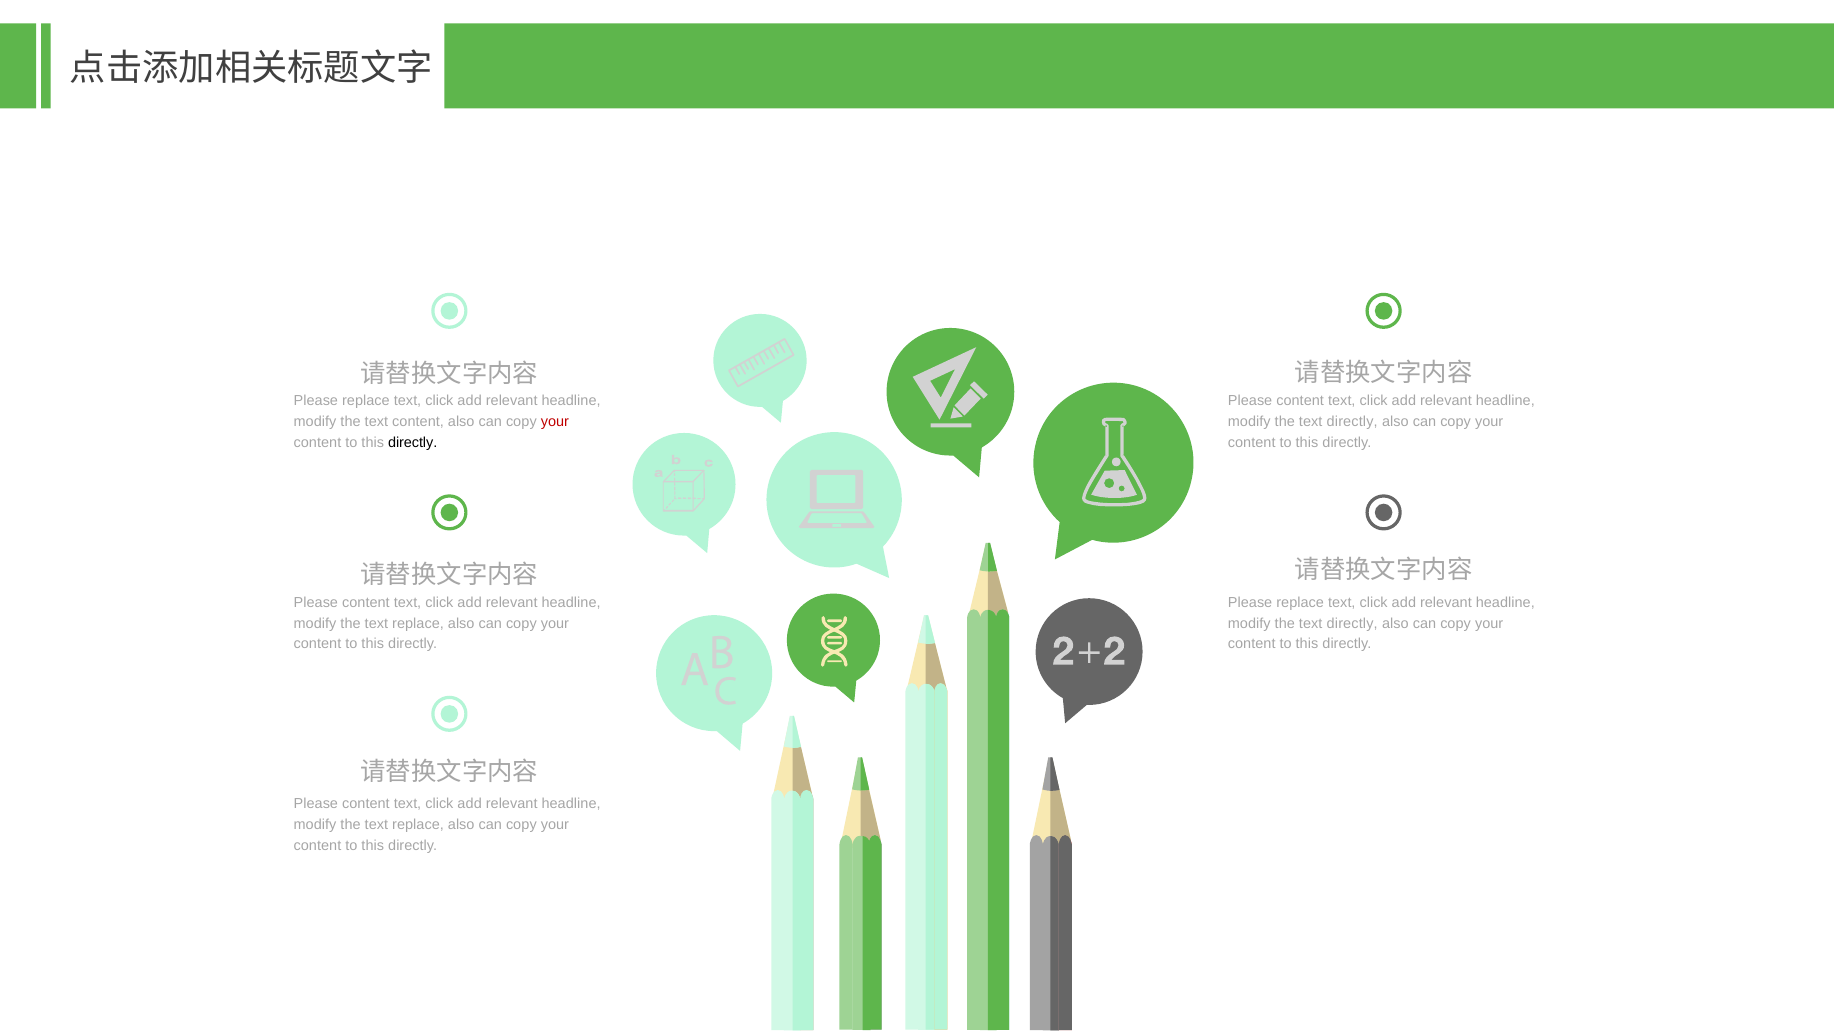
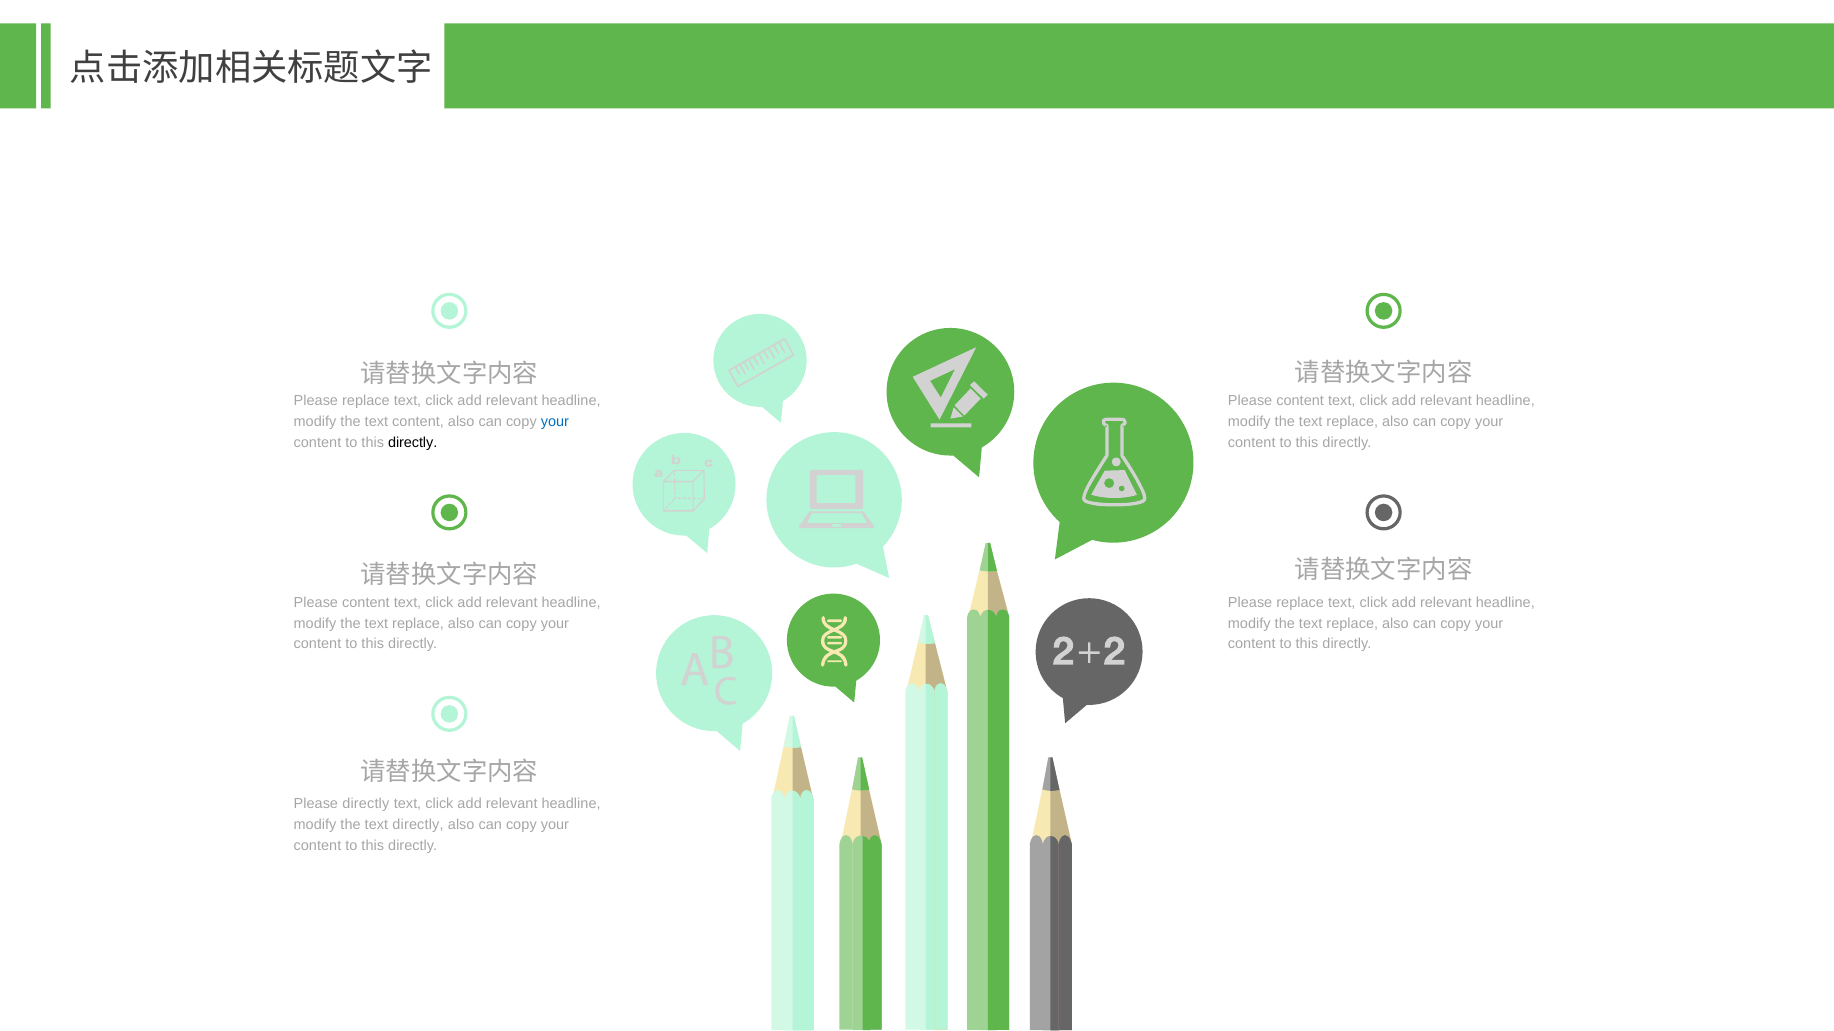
your colour: red -> blue (555, 422)
directly: directly -> replace (1352, 422)
directly: directly -> replace (1352, 624)
content: content -> directly (366, 804)
replace: replace -> directly (418, 825)
